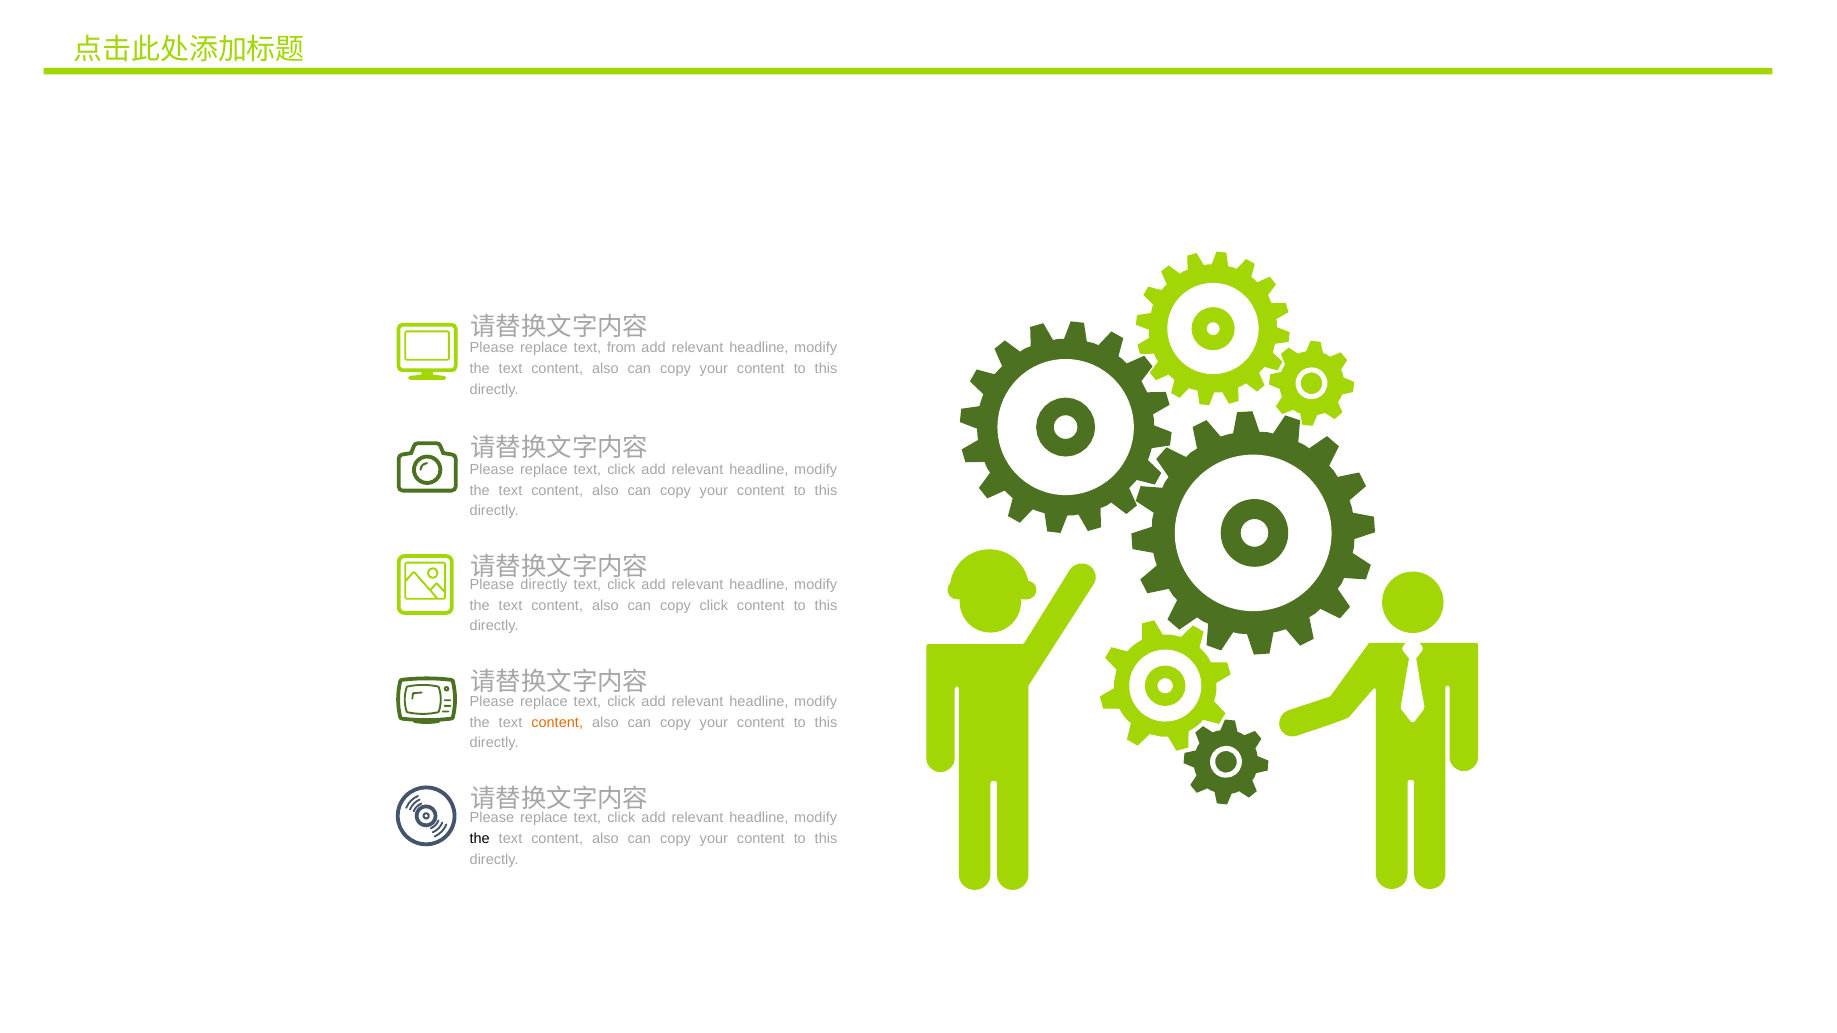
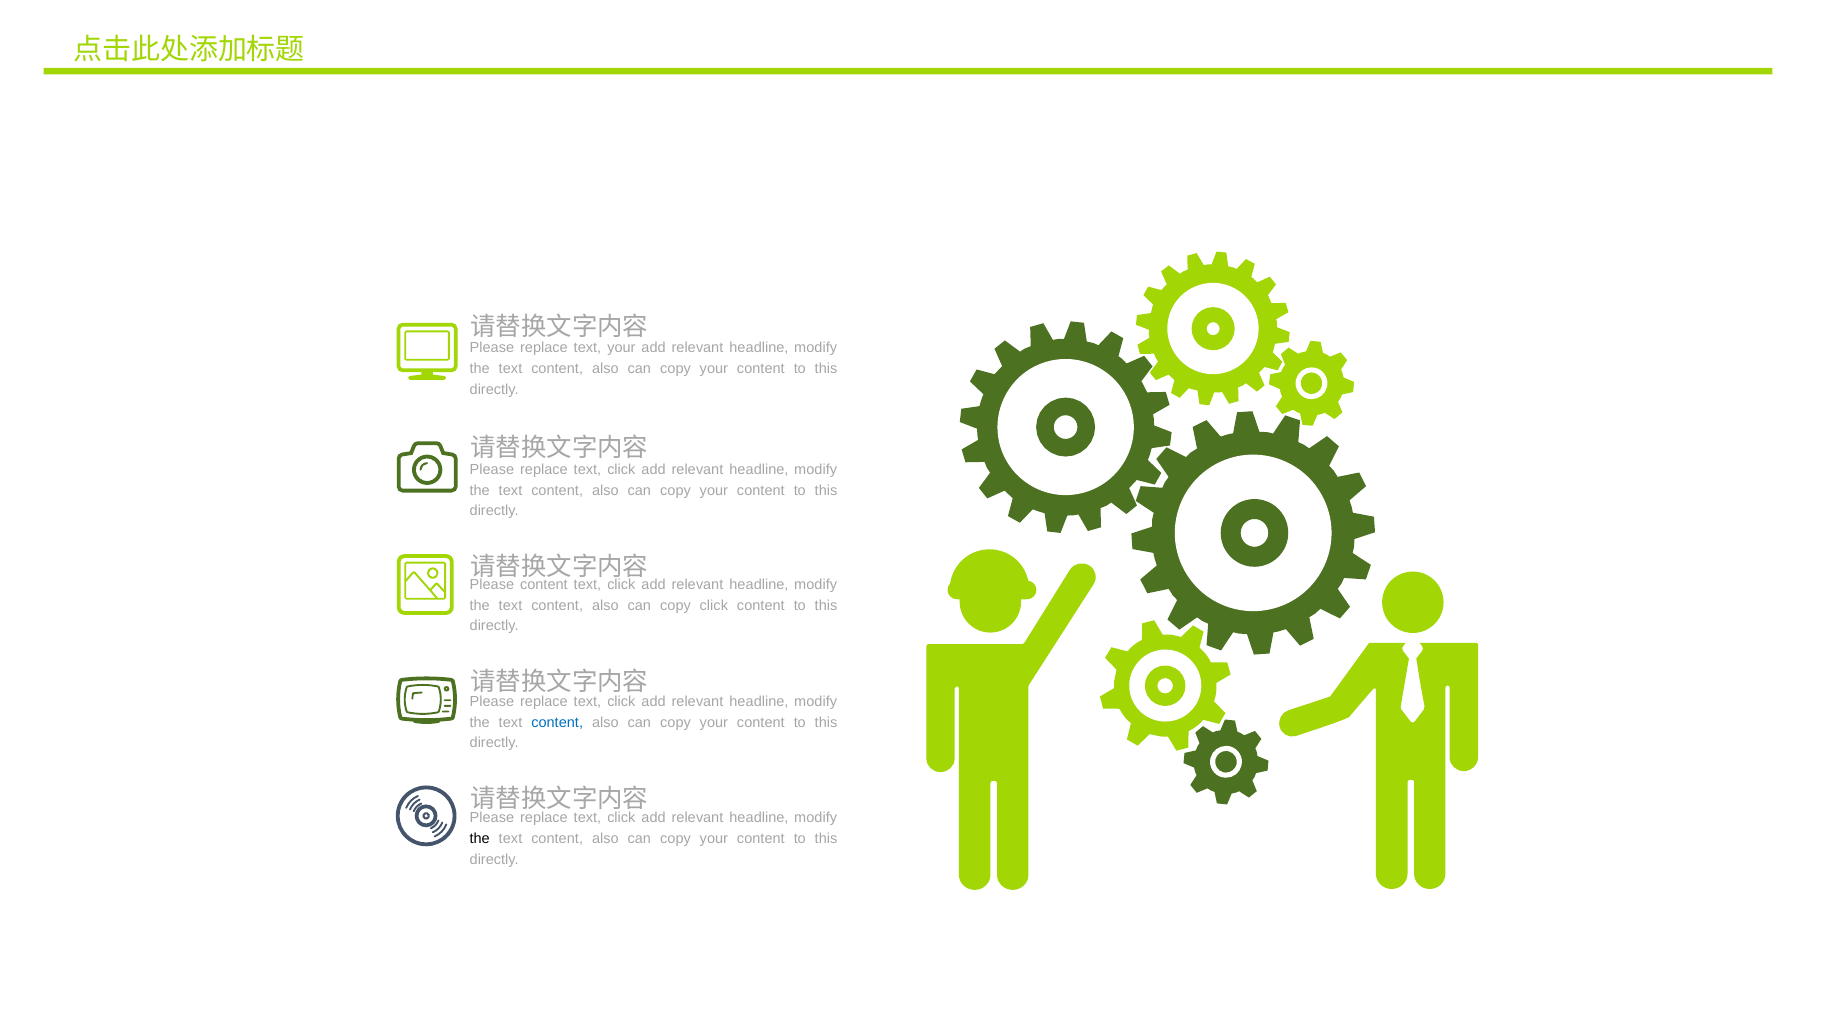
text from: from -> your (621, 348)
Please directly: directly -> content (544, 585)
content colour: orange -> blue (557, 722)
